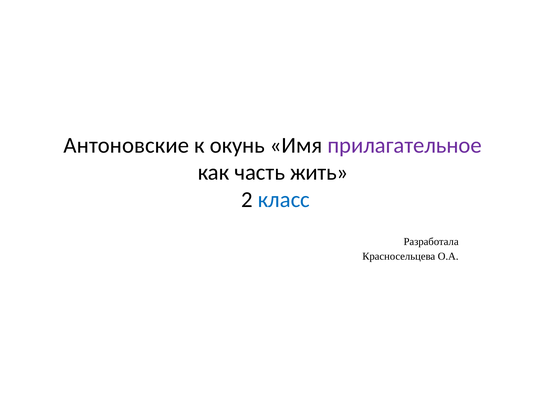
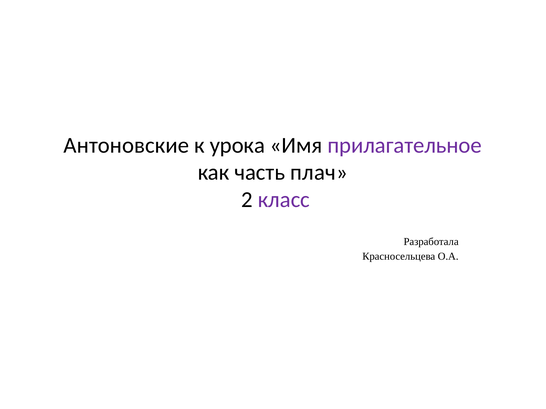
окунь: окунь -> урока (237, 145)
жить: жить -> плач (319, 173)
класс colour: blue -> purple (284, 200)
